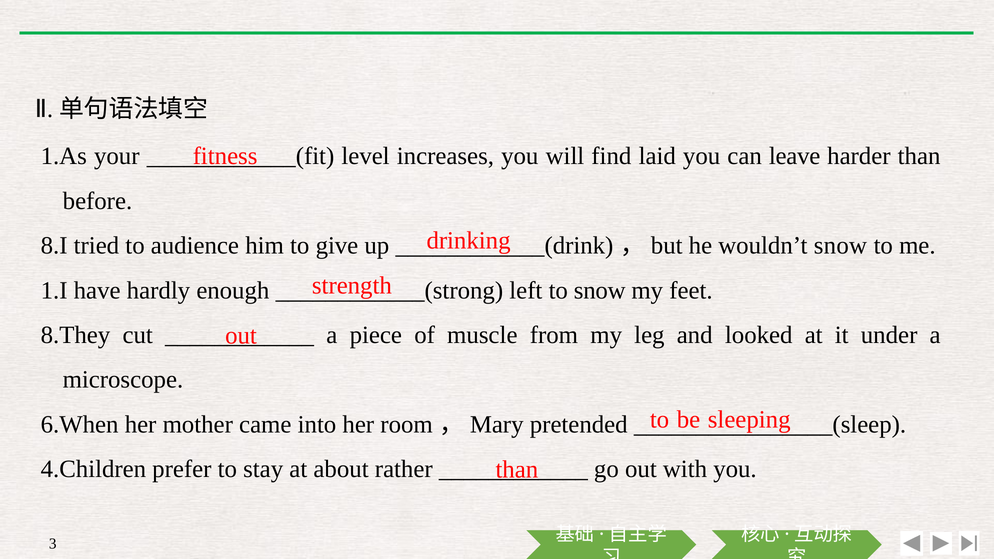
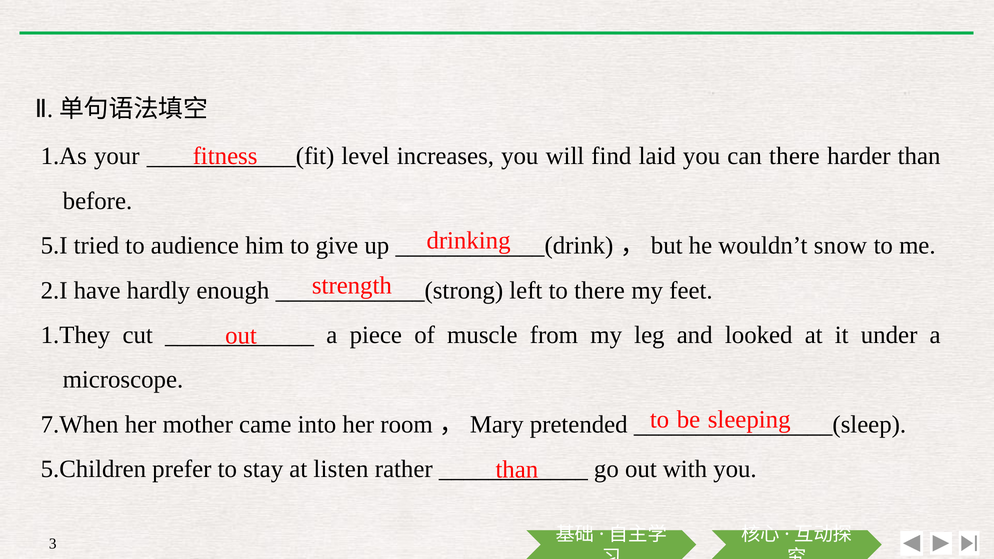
can leave: leave -> there (794, 156)
8.I: 8.I -> 5.I (54, 246)
1.I: 1.I -> 2.I (54, 290)
to snow: snow -> there (599, 290)
8.They: 8.They -> 1.They (75, 335)
6.When: 6.When -> 7.When (80, 425)
4.Children: 4.Children -> 5.Children (93, 469)
about: about -> listen (341, 469)
